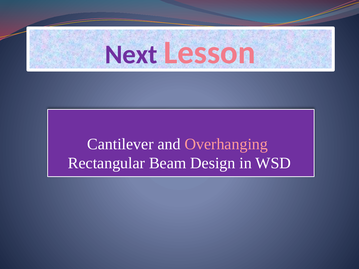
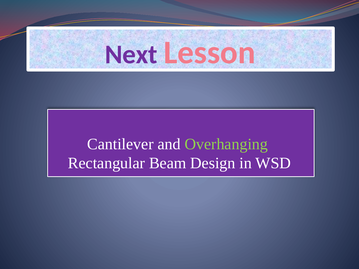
Overhanging colour: pink -> light green (226, 144)
